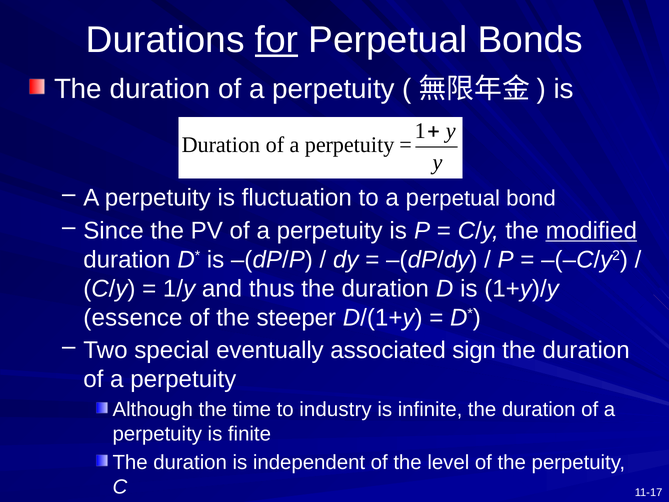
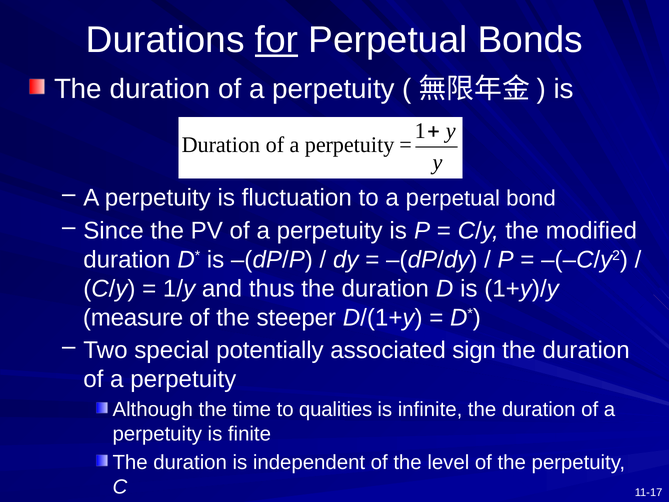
modified underline: present -> none (591, 230)
essence: essence -> measure (133, 317)
eventually: eventually -> potentially (270, 350)
industry: industry -> qualities (336, 409)
